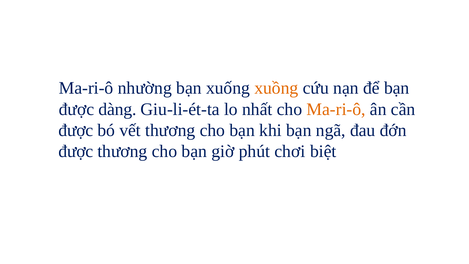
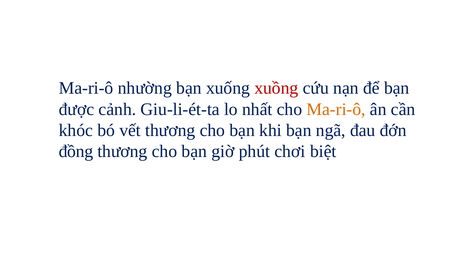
xuồng colour: orange -> red (276, 88)
dàng: dàng -> cảnh (117, 109)
được: được -> khóc (76, 130)
được: được -> đồng (76, 151)
